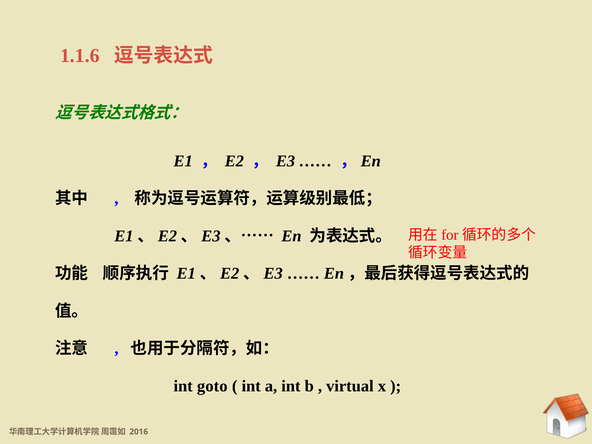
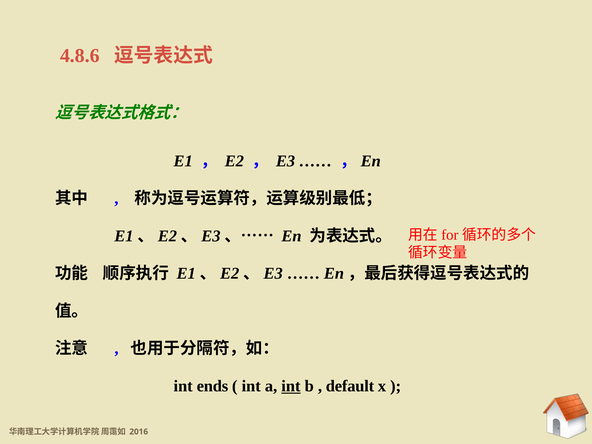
1.1.6: 1.1.6 -> 4.8.6 (80, 56)
goto: goto -> ends (212, 386)
int underline: none -> present (291, 386)
virtual: virtual -> default (350, 386)
